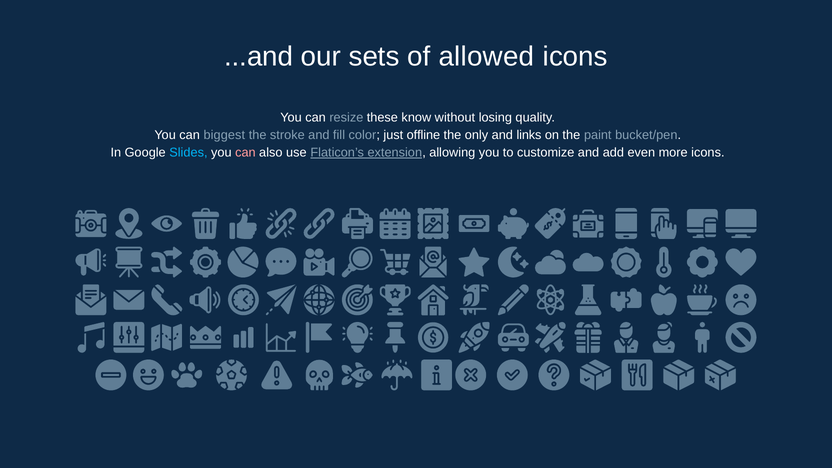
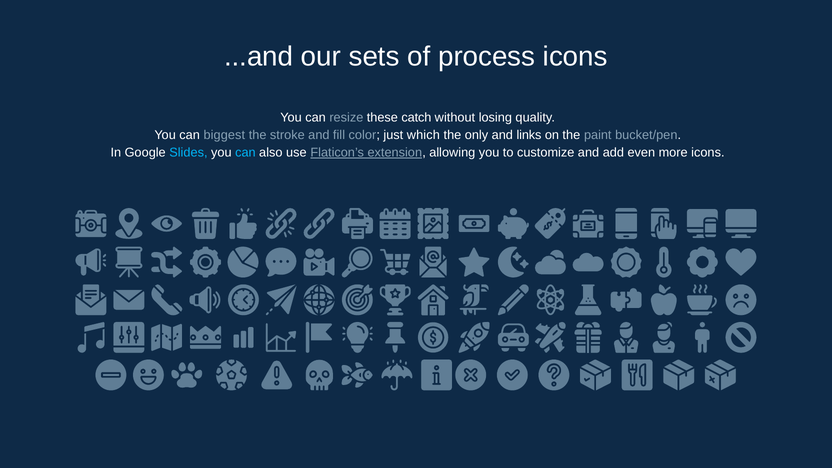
allowed: allowed -> process (487, 56)
know: know -> catch (416, 117)
offline: offline -> which (423, 135)
can colour: pink -> light blue (245, 152)
